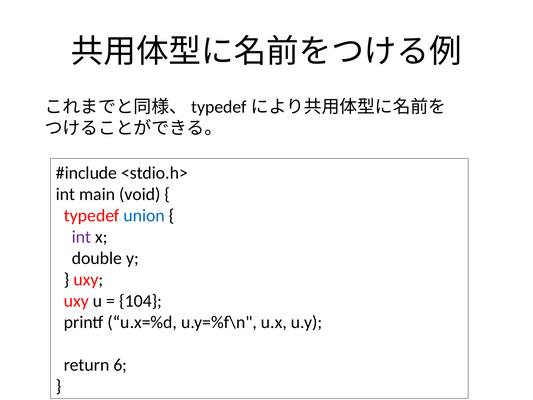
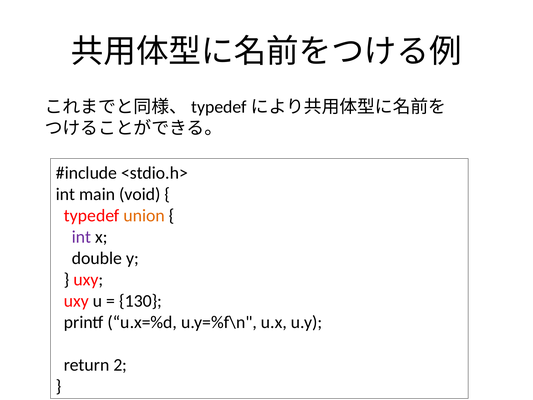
union colour: blue -> orange (144, 216)
104: 104 -> 130 (141, 301)
6: 6 -> 2 (120, 365)
